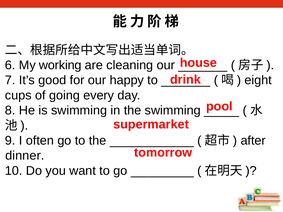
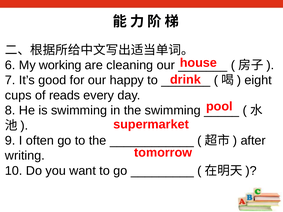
going: going -> reads (64, 95)
dinner: dinner -> writing (25, 156)
